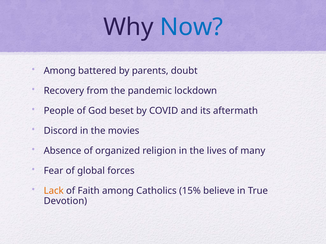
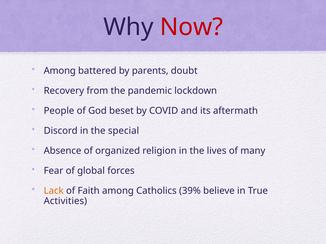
Now colour: blue -> red (191, 27)
movies: movies -> special (124, 131)
15%: 15% -> 39% (190, 191)
Devotion: Devotion -> Activities (65, 201)
